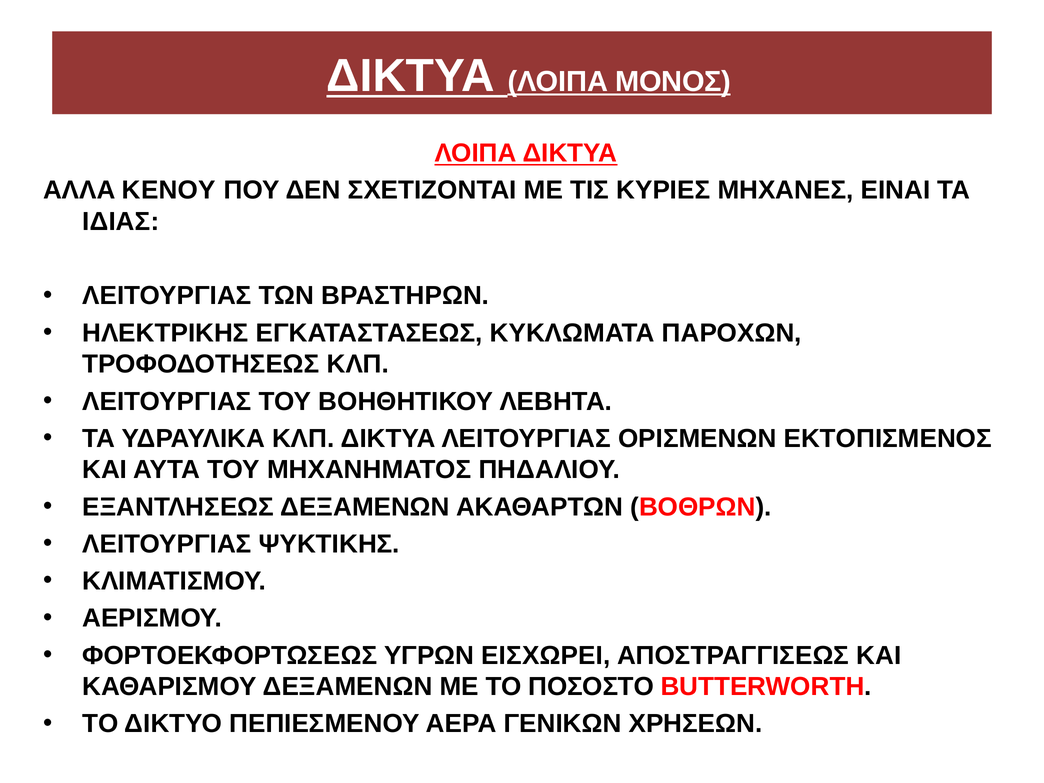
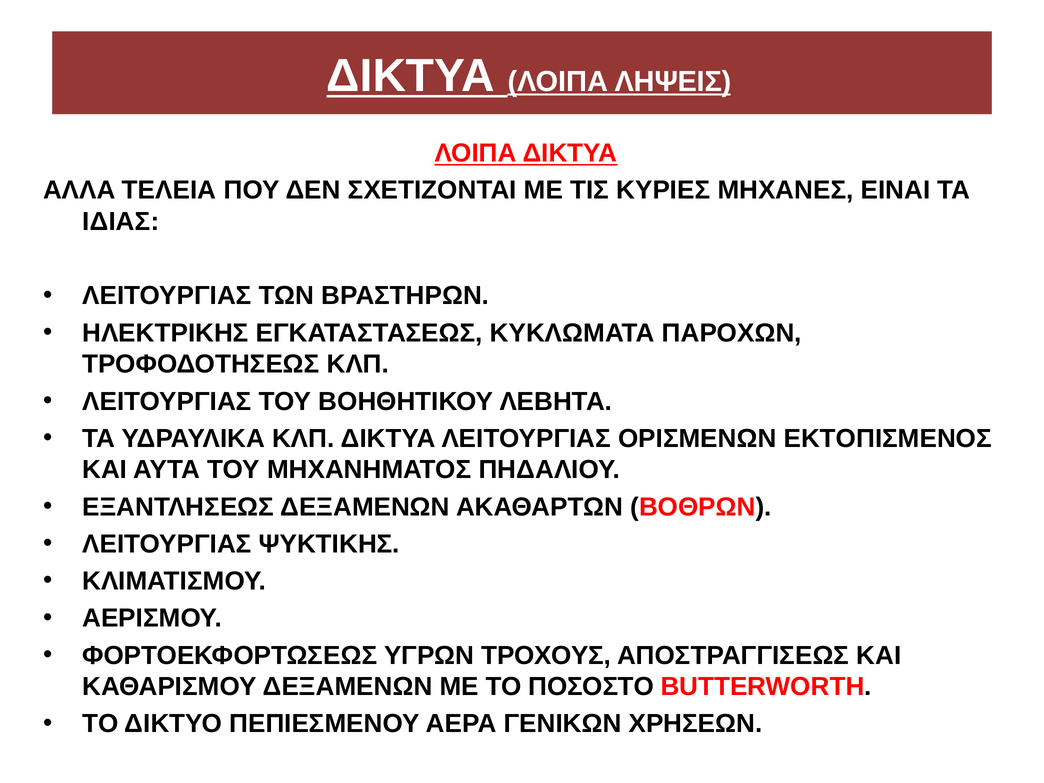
ΜΟΝΟΣ: ΜΟΝΟΣ -> ΛΗΨΕΙΣ (673, 82)
ΚΕΝΟΥ: ΚΕΝΟΥ -> ΤΕΛΕΙΑ (169, 190)
ΕΙΣΧΩΡΕΙ: ΕΙΣΧΩΡΕΙ -> ΤΡΟΧΟΥΣ (546, 655)
